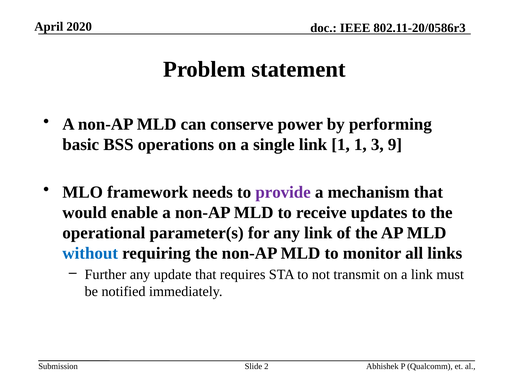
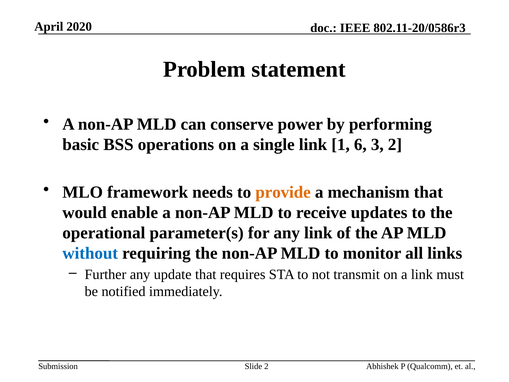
1 1: 1 -> 6 (360, 145)
3 9: 9 -> 2 (395, 145)
provide colour: purple -> orange (283, 192)
